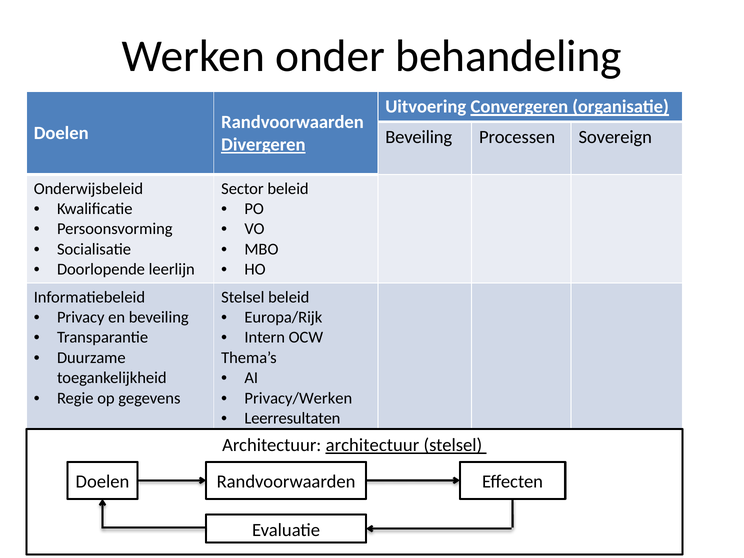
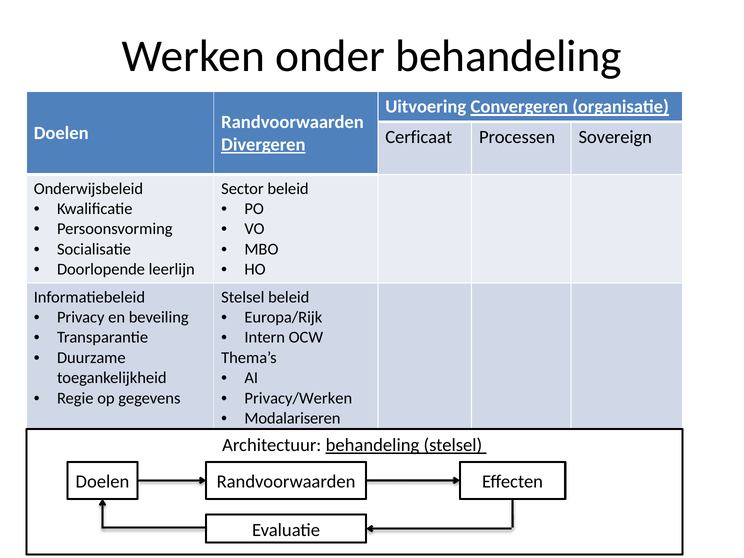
Beveiling: Beveiling -> Cerficaat (419, 137)
Leerresultaten: Leerresultaten -> Modalariseren (292, 418)
architectuur: architectuur -> behandeling (372, 445)
